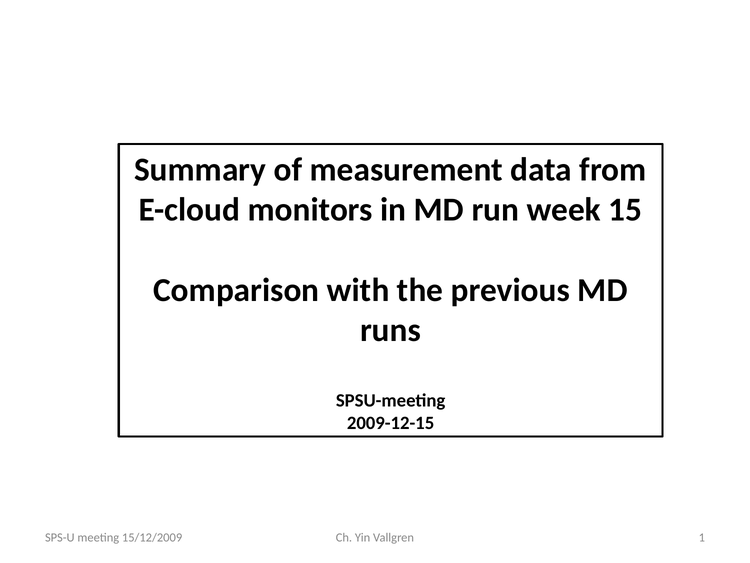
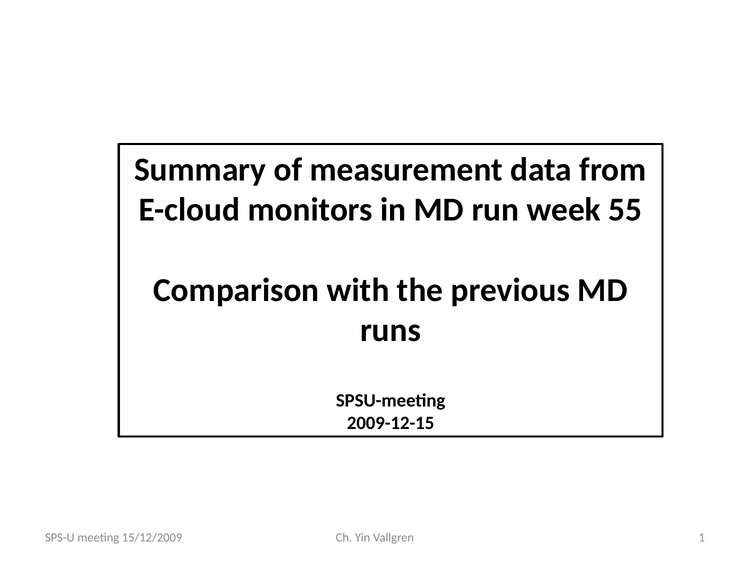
15: 15 -> 55 (625, 210)
